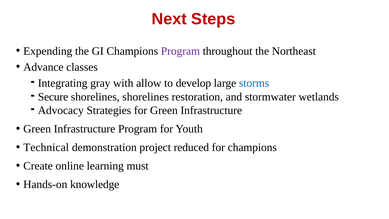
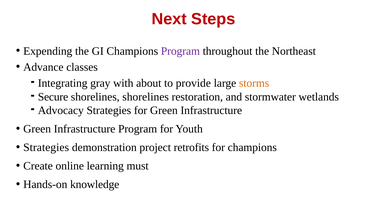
allow: allow -> about (149, 83)
develop: develop -> provide (193, 83)
storms colour: blue -> orange (254, 83)
Technical: Technical -> Strategies (46, 147)
reduced: reduced -> retrofits (191, 147)
